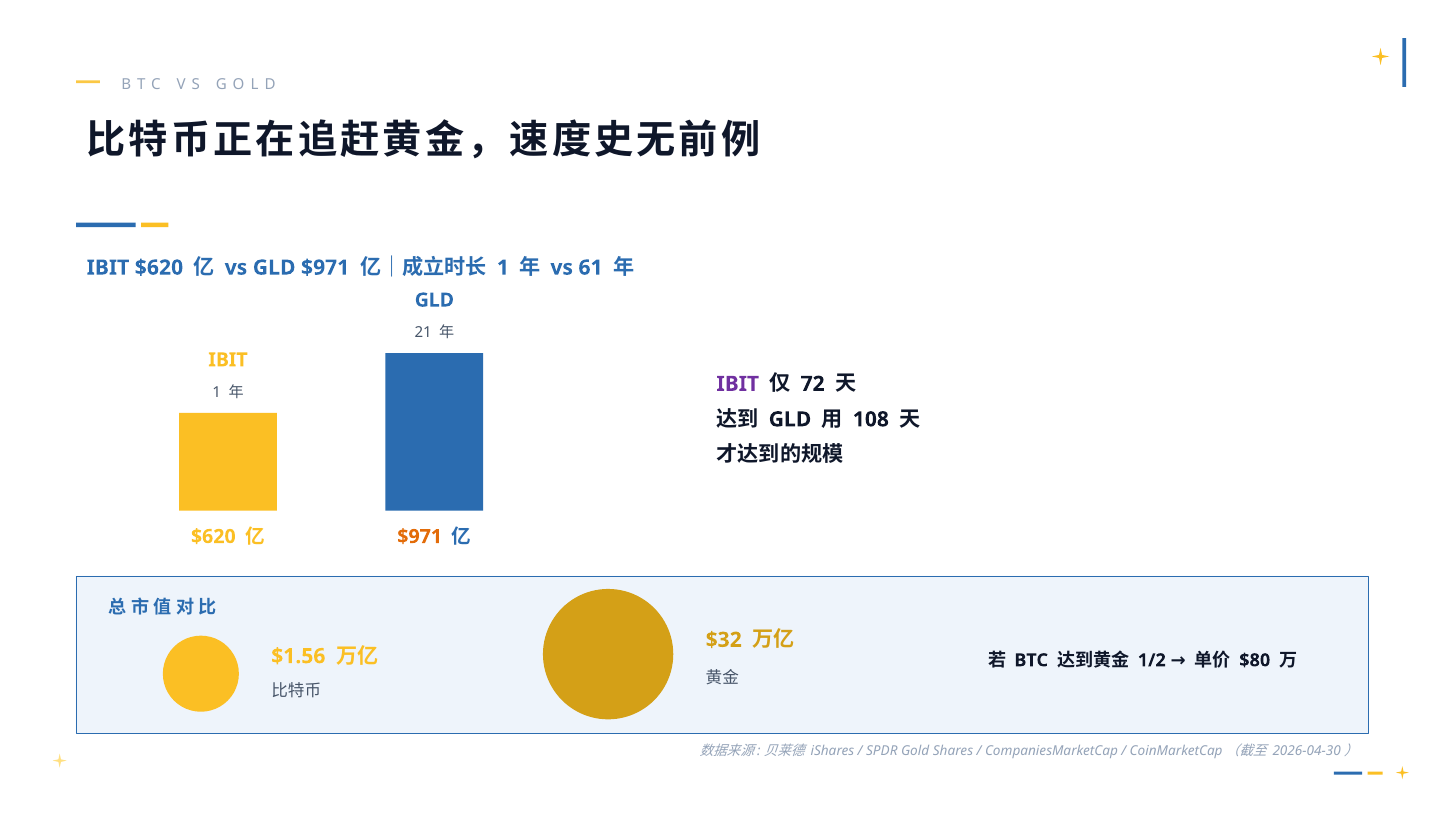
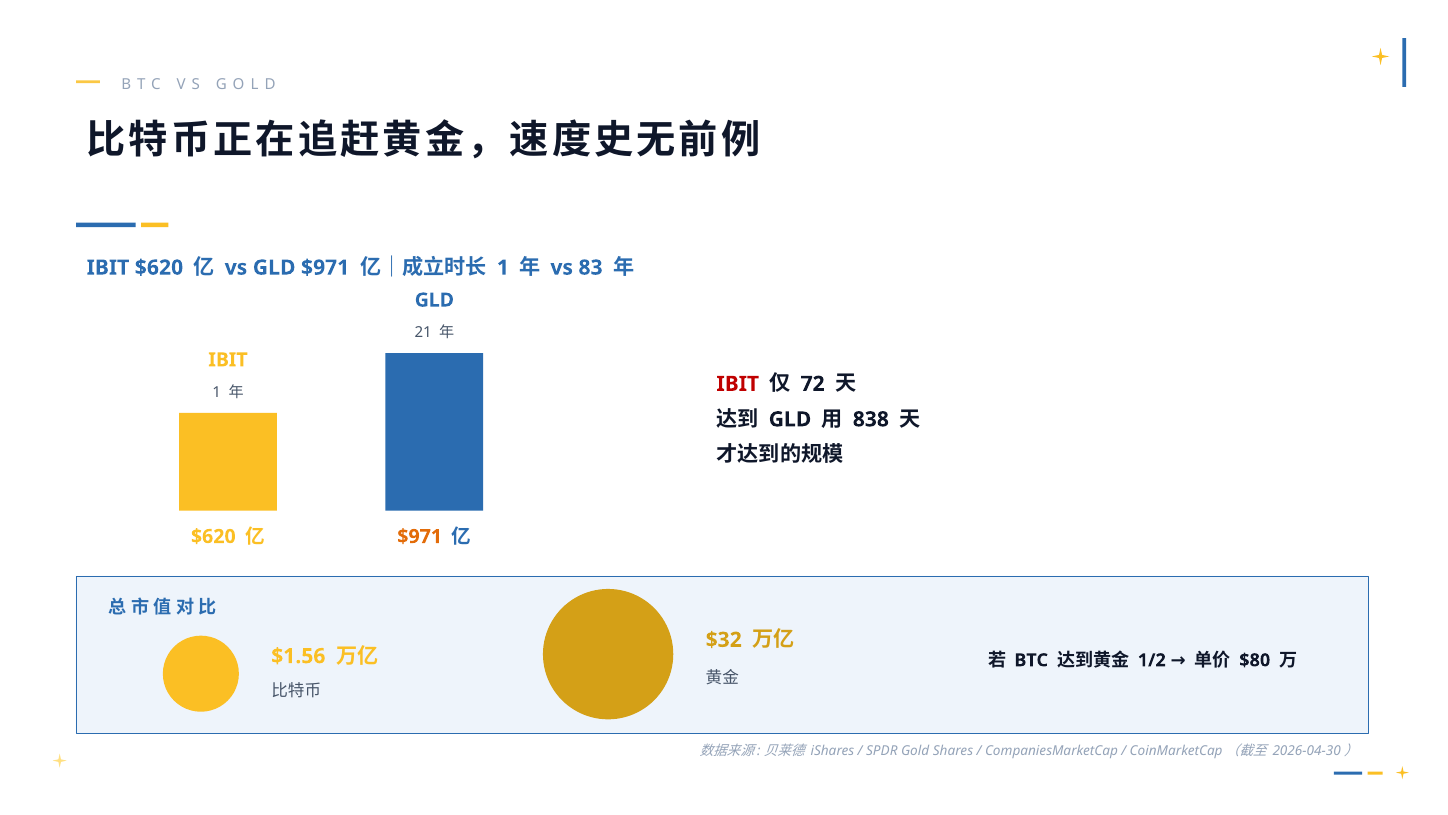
61: 61 -> 83 (591, 267)
IBIT colour: purple -> red (738, 384)
108: 108 -> 838 (871, 419)
